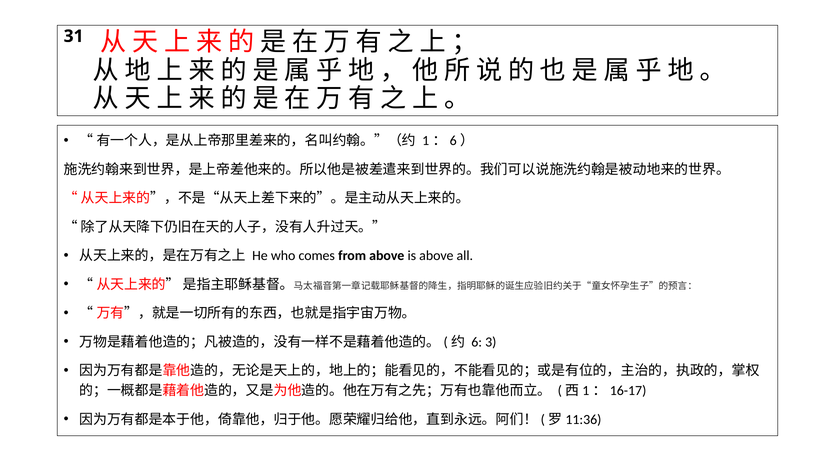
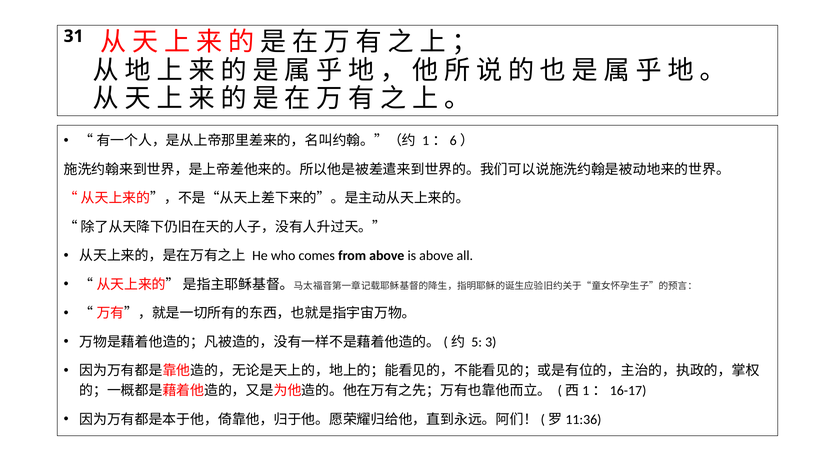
6: 6 -> 5 (477, 342)
